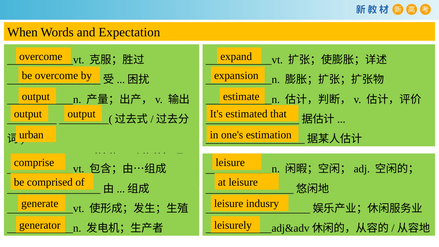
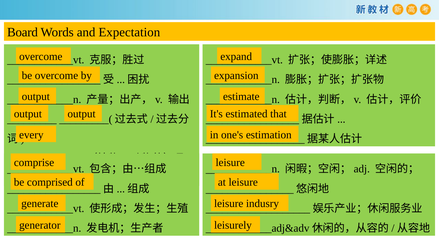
When: When -> Board (23, 32)
urban: urban -> every (31, 135)
